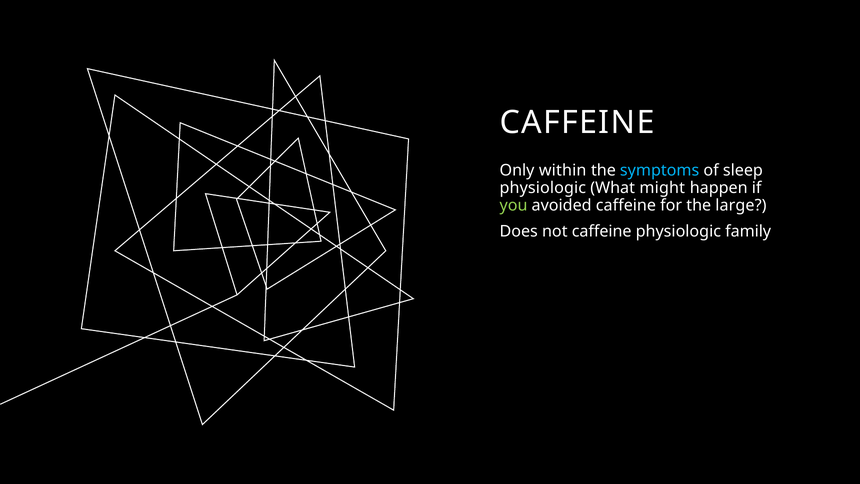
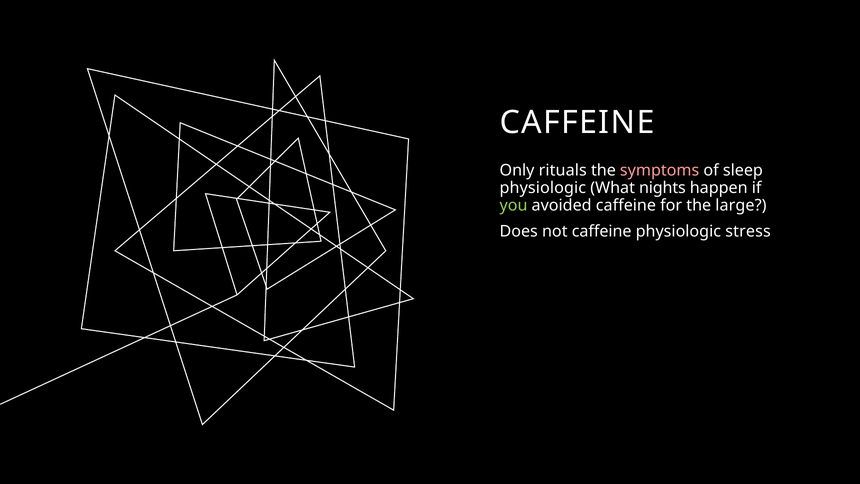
within: within -> rituals (563, 170)
symptoms colour: light blue -> pink (660, 170)
might: might -> nights (662, 188)
family: family -> stress (748, 231)
